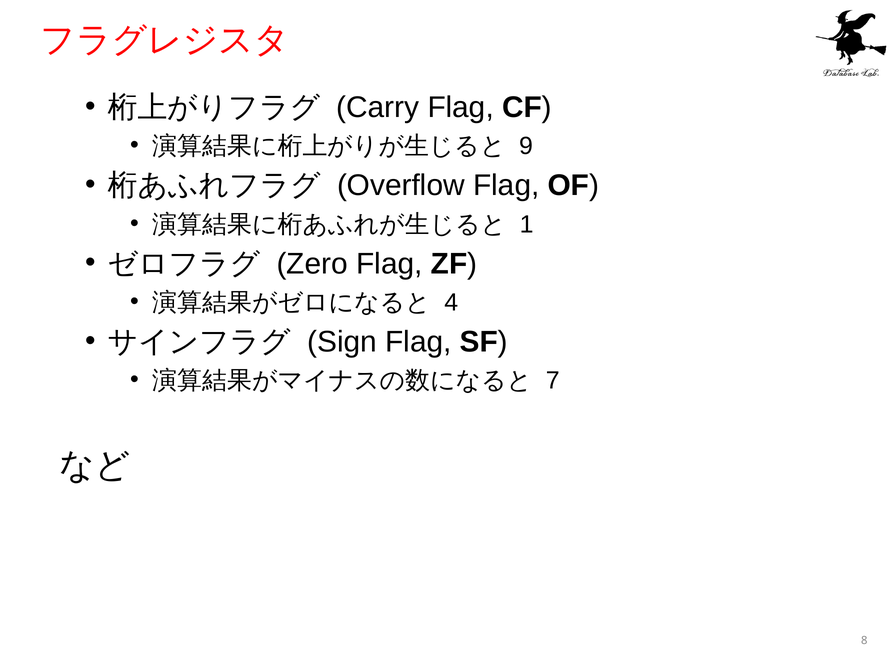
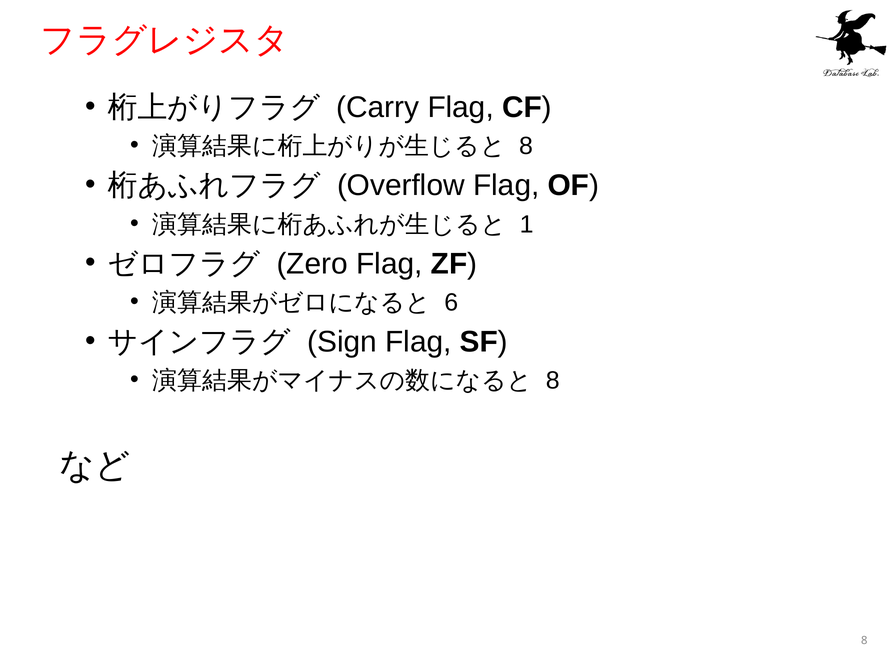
9: 9 -> 8 (526, 146)
4: 4 -> 6 (451, 302)
7: 7 -> 8 (553, 381)
